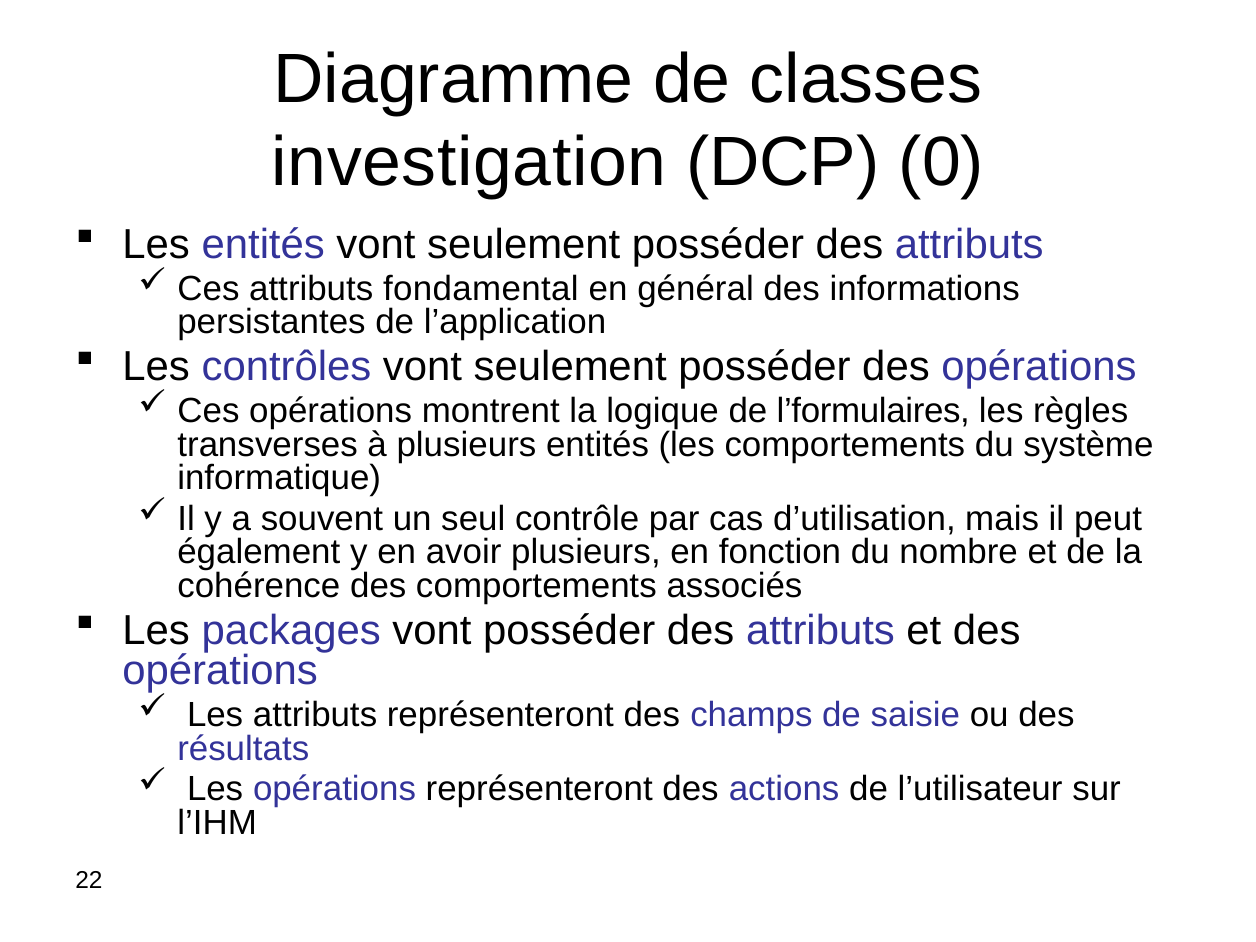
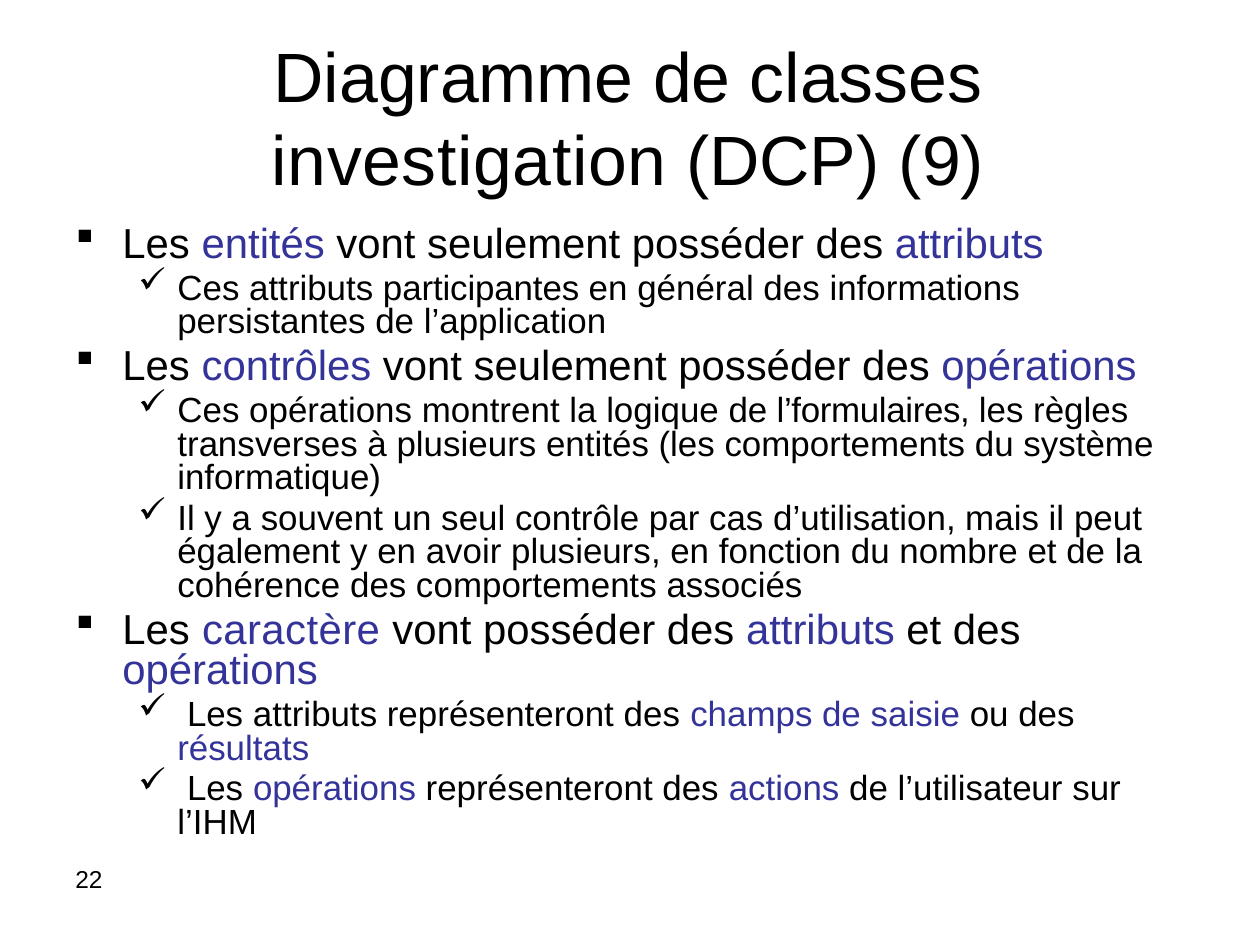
0: 0 -> 9 (942, 163)
fondamental: fondamental -> participantes (481, 289)
packages: packages -> caractère (291, 631)
